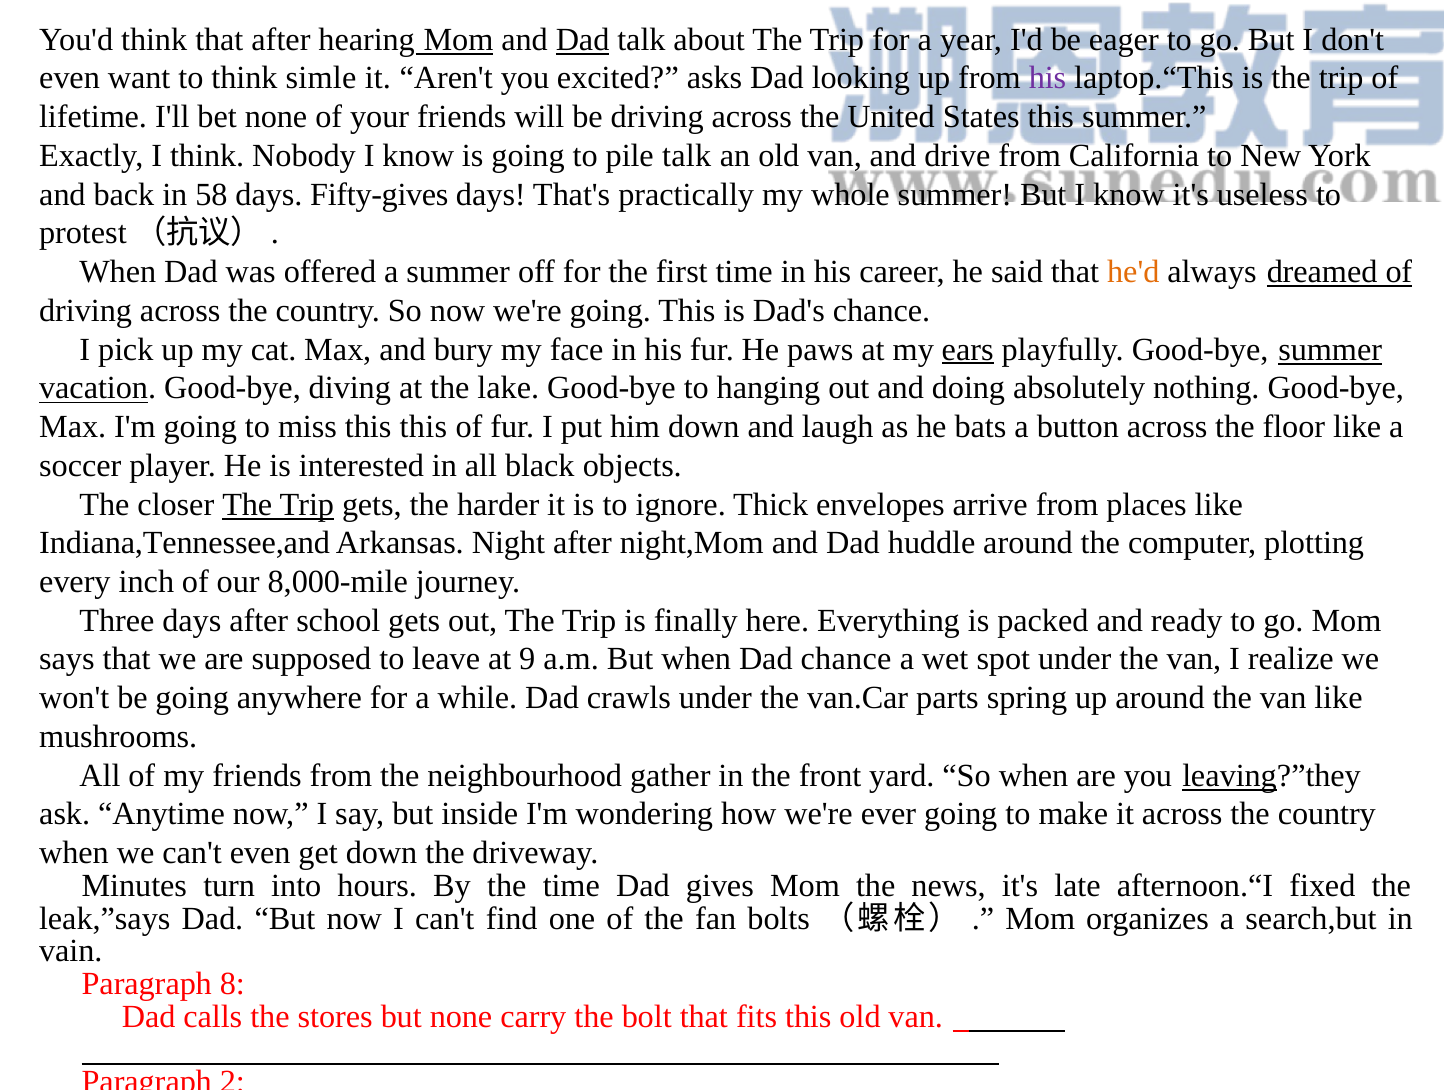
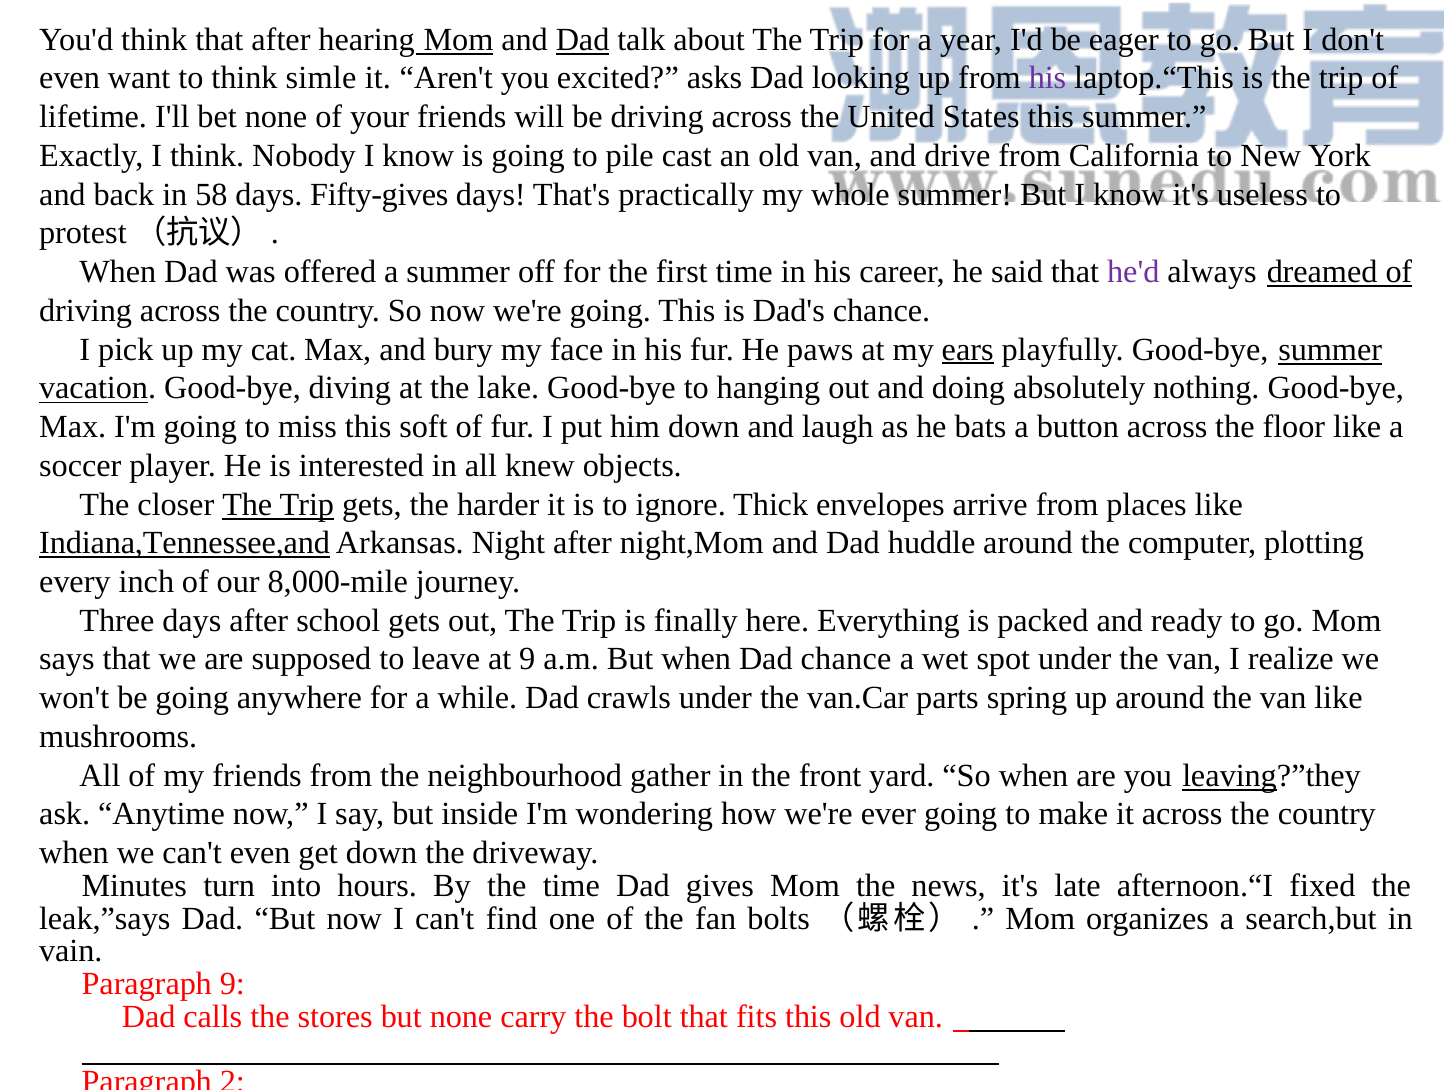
pile talk: talk -> cast (687, 156)
he'd colour: orange -> purple (1133, 272)
this this: this -> soft (423, 427)
black: black -> knew (540, 466)
Indiana,Tennessee,and underline: none -> present (185, 543)
Paragraph 8: 8 -> 9 (232, 984)
